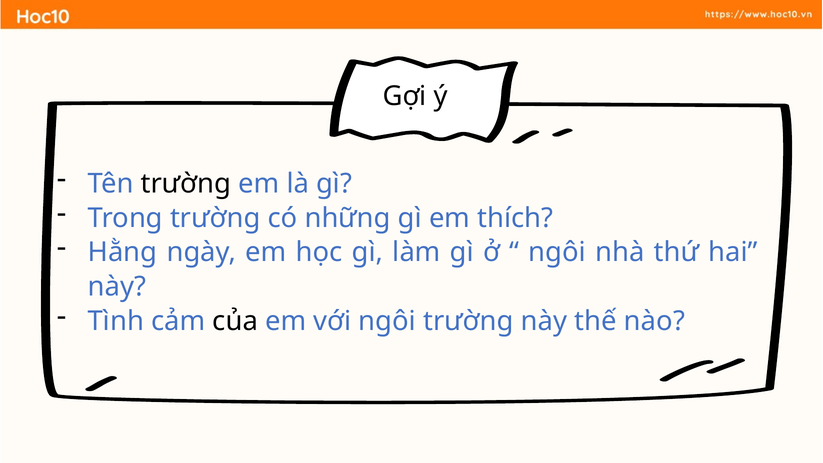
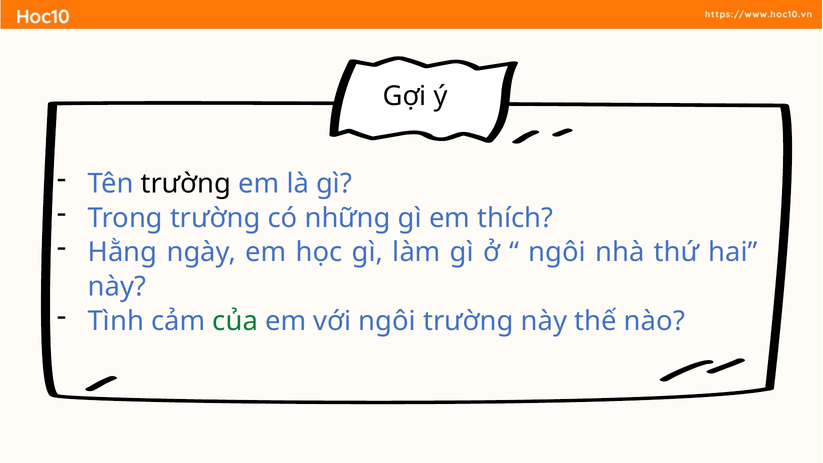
của colour: black -> green (235, 321)
